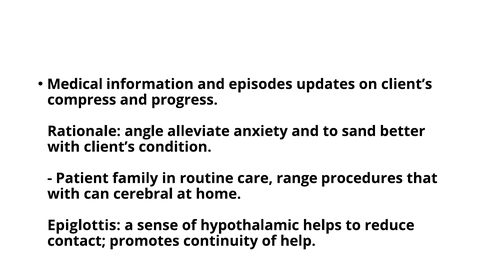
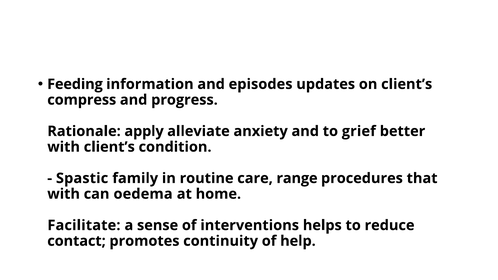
Medical: Medical -> Feeding (75, 84)
angle: angle -> apply (144, 131)
sand: sand -> grief (359, 131)
Patient: Patient -> Spastic (82, 178)
cerebral: cerebral -> oedema (143, 194)
Epiglottis: Epiglottis -> Facilitate (84, 225)
hypothalamic: hypothalamic -> interventions (250, 225)
